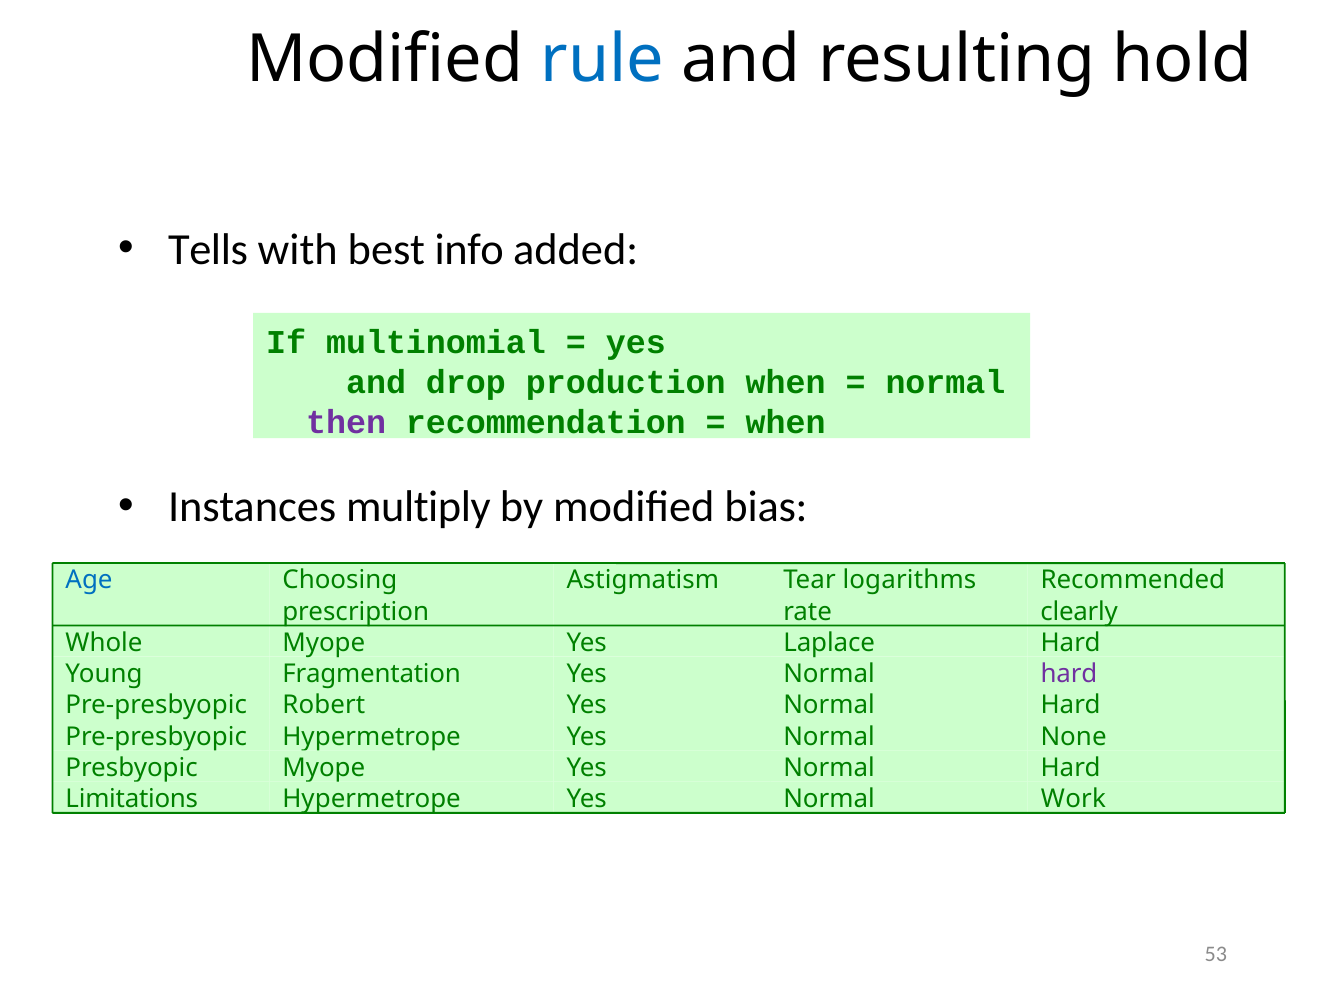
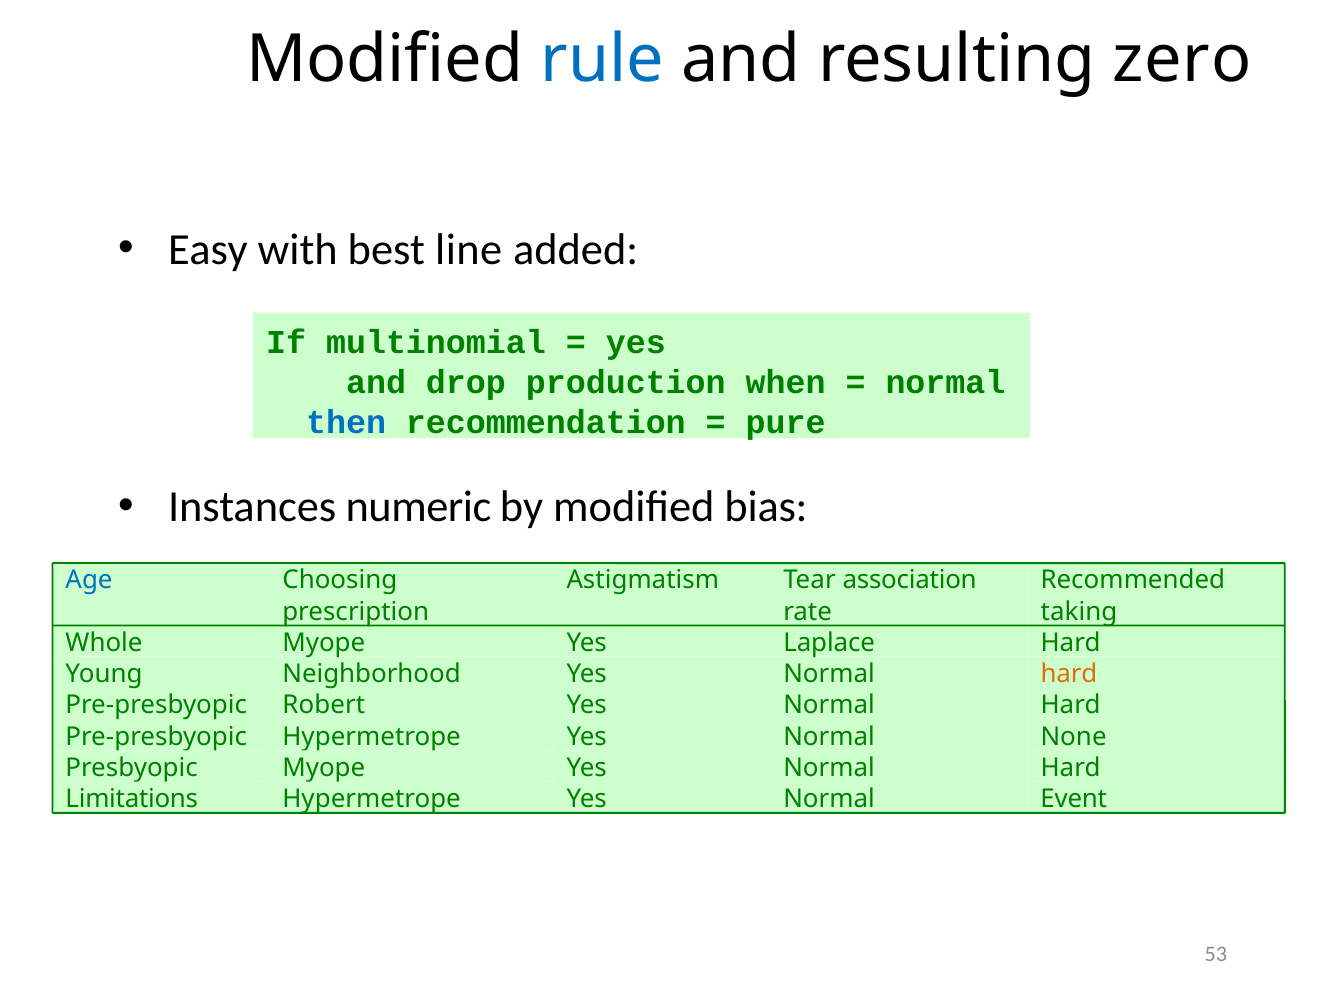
hold: hold -> zero (1182, 59)
Tells: Tells -> Easy (208, 250)
info: info -> line (469, 250)
then colour: purple -> blue (346, 422)
when: when -> pure (786, 422)
multiply: multiply -> numeric (418, 507)
logarithms: logarithms -> association (910, 580)
clearly: clearly -> taking (1079, 612)
Fragmentation: Fragmentation -> Neighborhood (372, 674)
hard colour: purple -> orange (1069, 674)
Work: Work -> Event (1074, 799)
